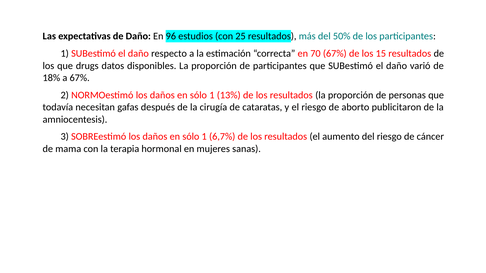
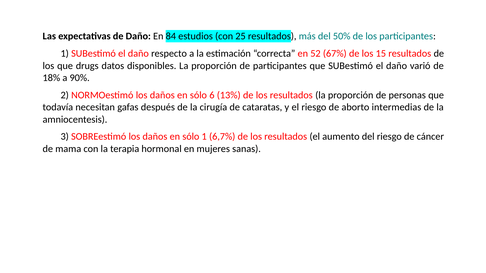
96: 96 -> 84 (171, 36)
70: 70 -> 52 (315, 54)
a 67%: 67% -> 90% (80, 78)
1: 1 -> 6 (212, 95)
publicitaron: publicitaron -> intermedias (396, 107)
